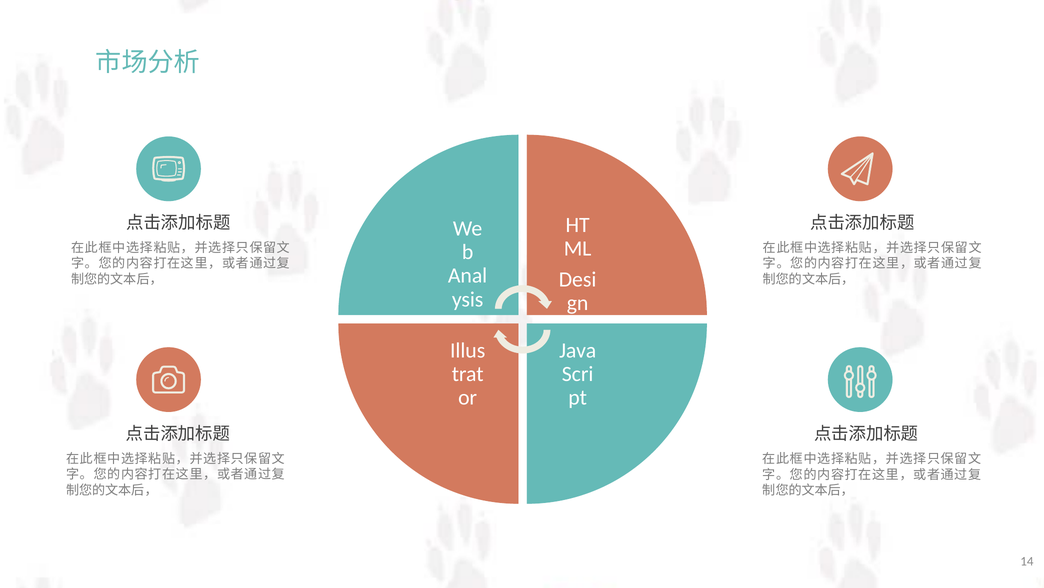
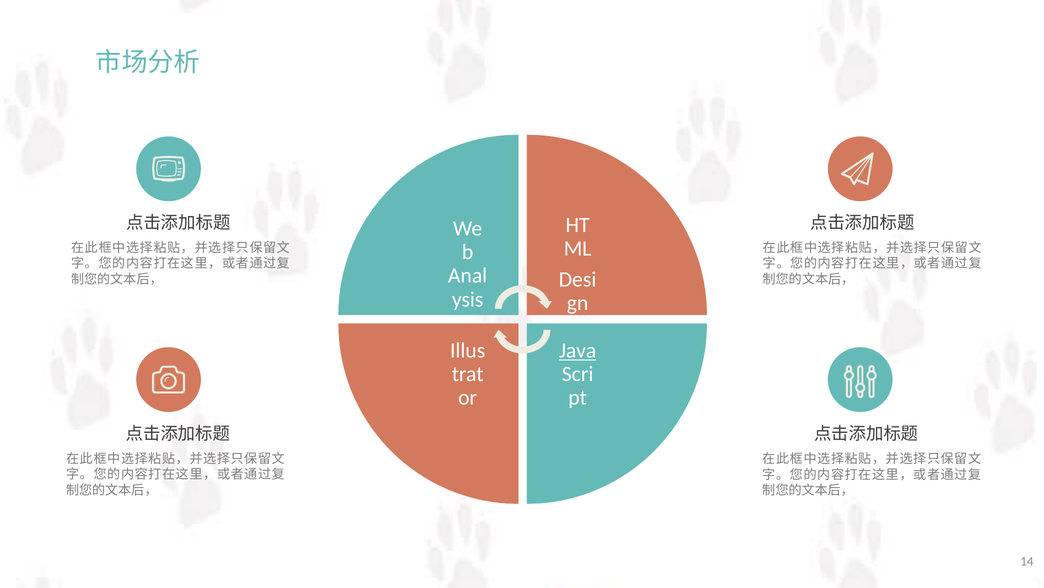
Java underline: none -> present (578, 350)
